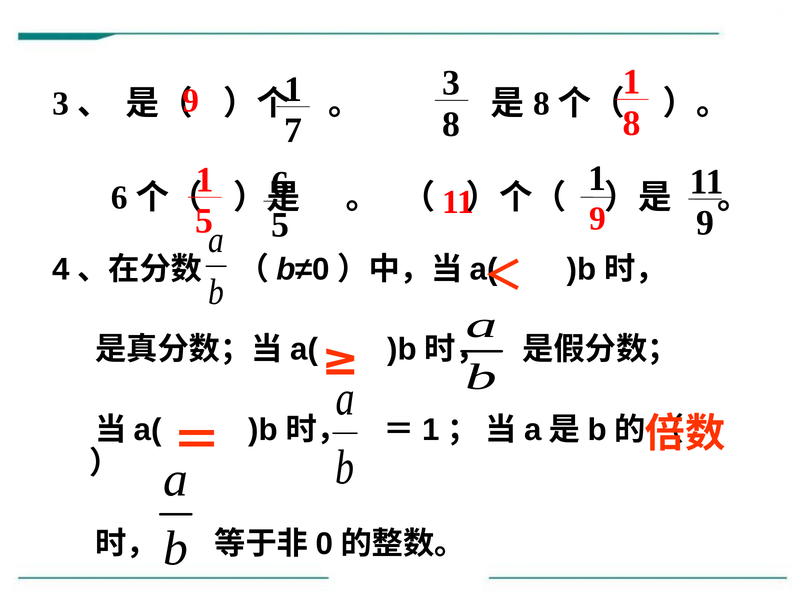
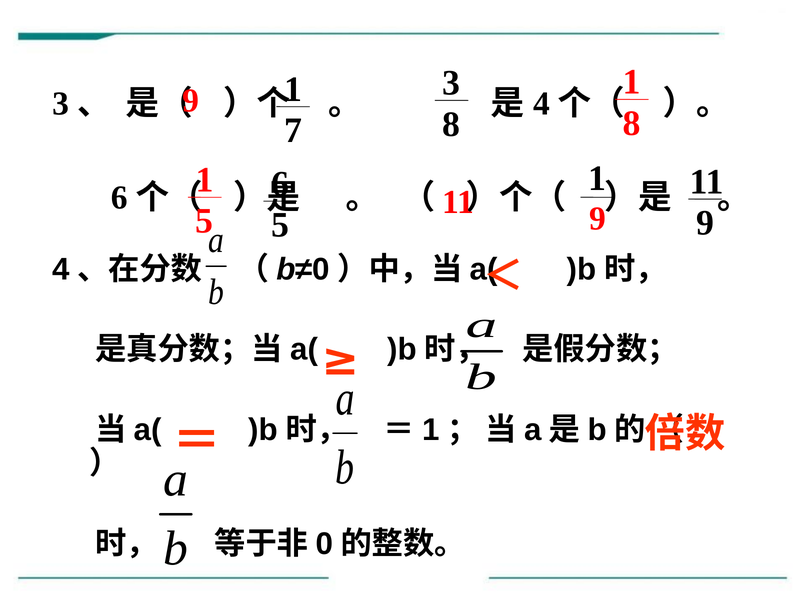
8: 8 -> 4 (541, 104)
